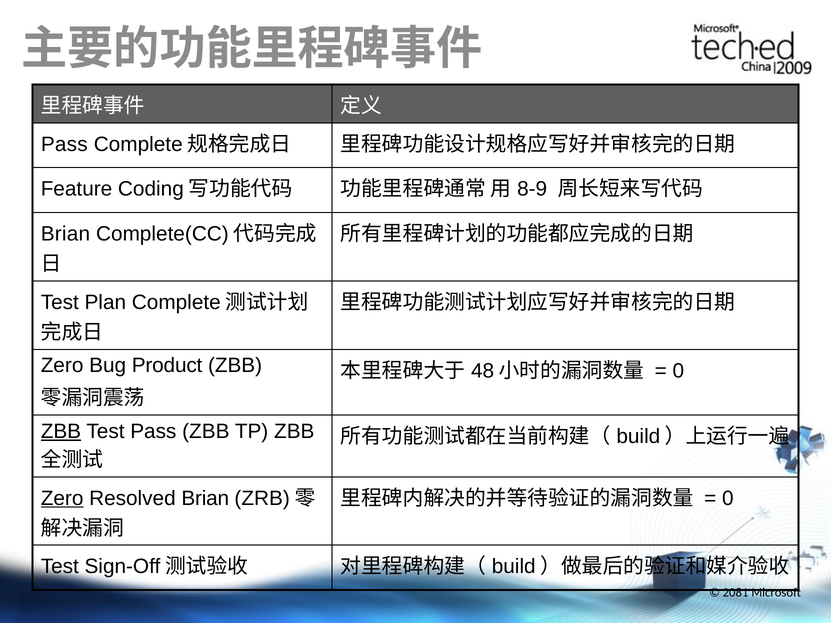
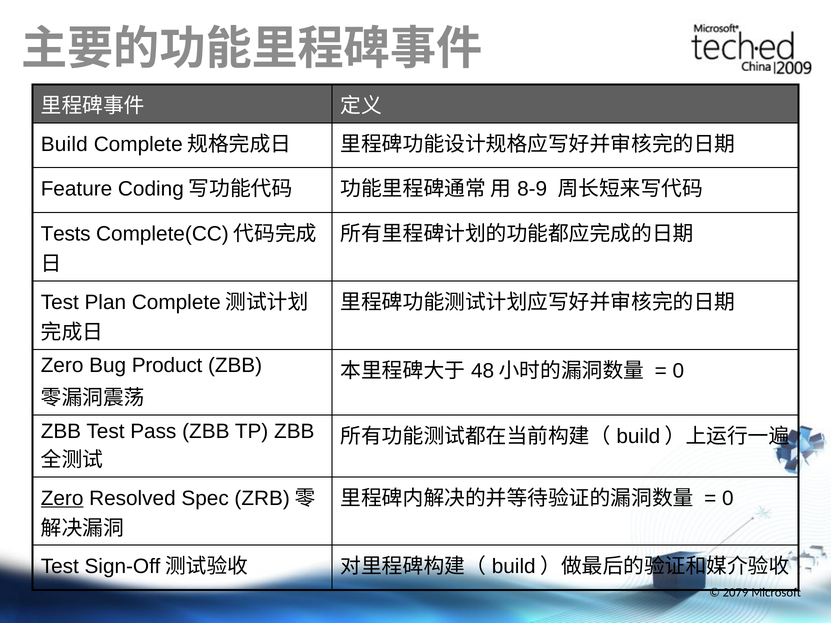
Pass: Pass -> Build (64, 144)
Brian: Brian -> Tests (66, 234)
ZBB underline: present -> none (61, 431)
Resolved Brian: Brian -> Spec (205, 498)
2081: 2081 -> 2079 (736, 593)
